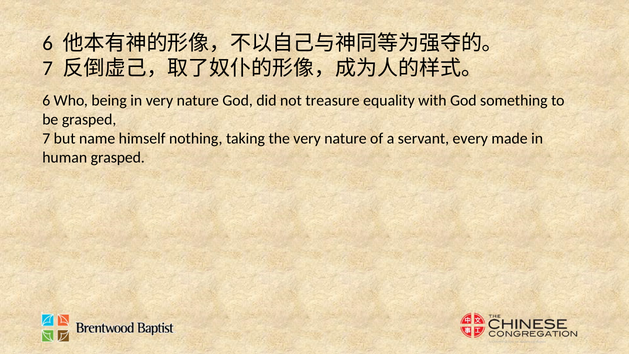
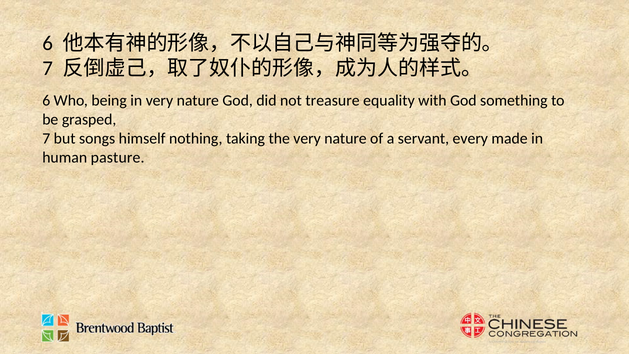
name: name -> songs (97, 138)
human grasped: grasped -> pasture (118, 157)
